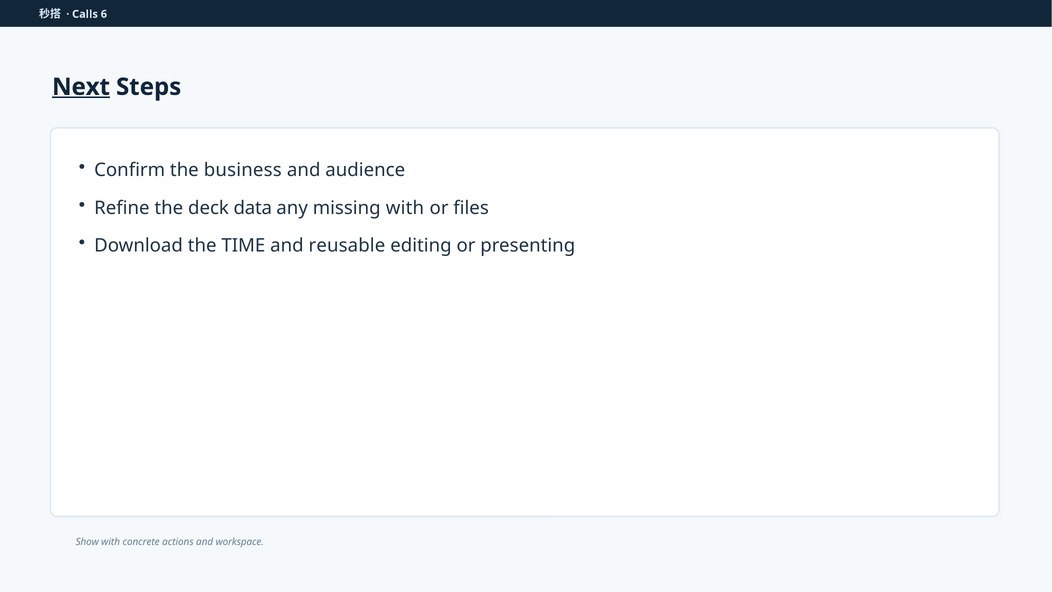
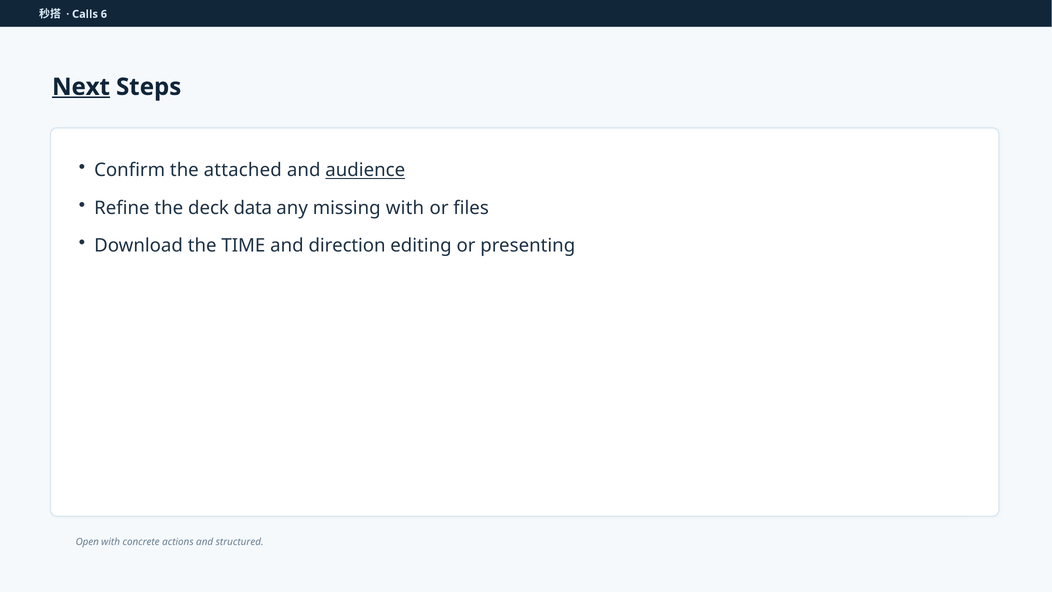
business: business -> attached (243, 170)
audience underline: none -> present (365, 170)
reusable: reusable -> direction (347, 246)
Show: Show -> Open (87, 542)
workspace: workspace -> structured (240, 542)
